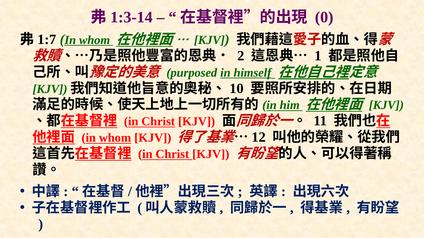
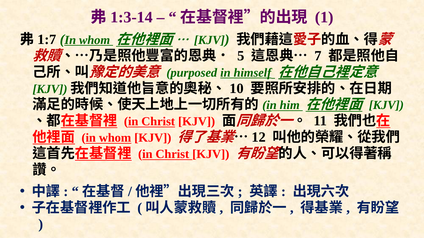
0: 0 -> 1 (324, 17)
2: 2 -> 5 (241, 56)
1: 1 -> 7 (318, 56)
